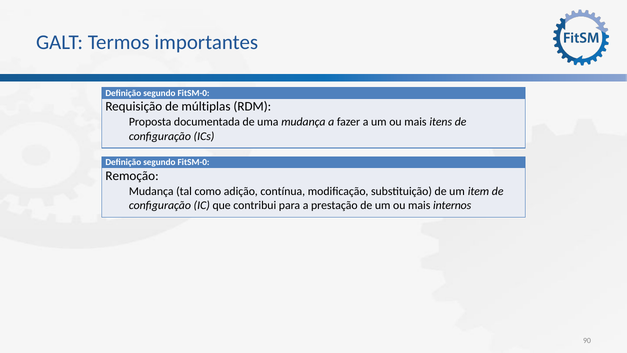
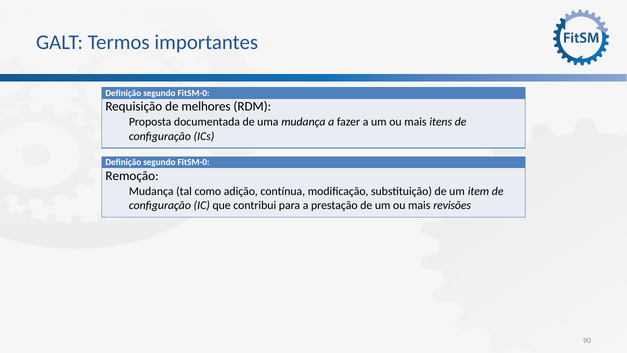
múltiplas: múltiplas -> melhores (206, 107)
internos: internos -> revisões (452, 205)
